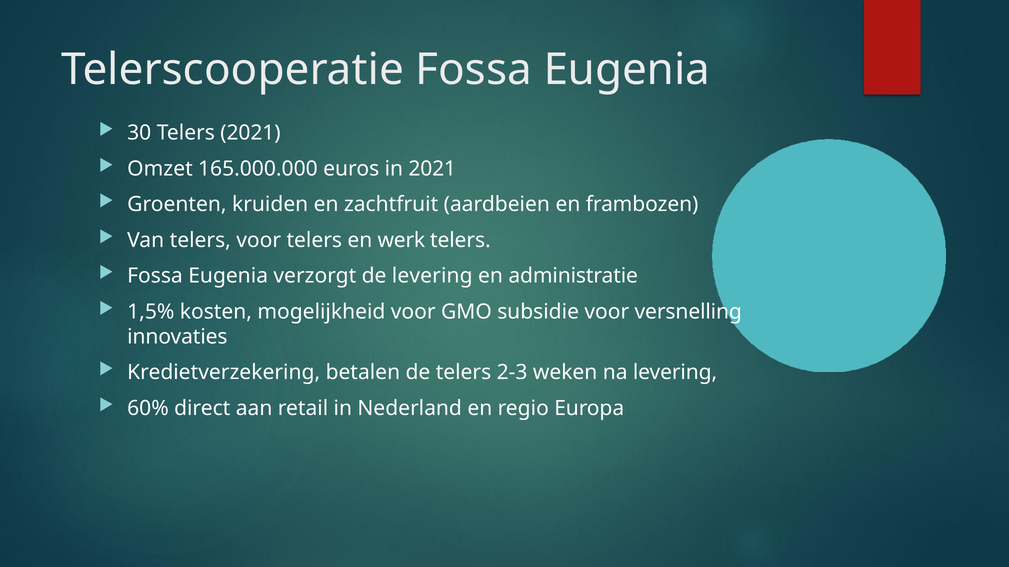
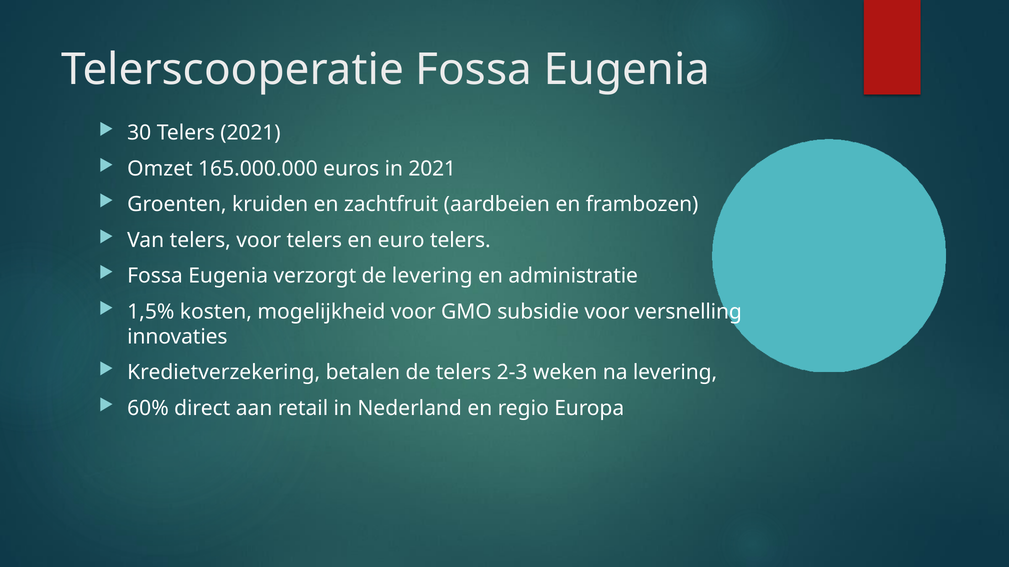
werk: werk -> euro (401, 240)
